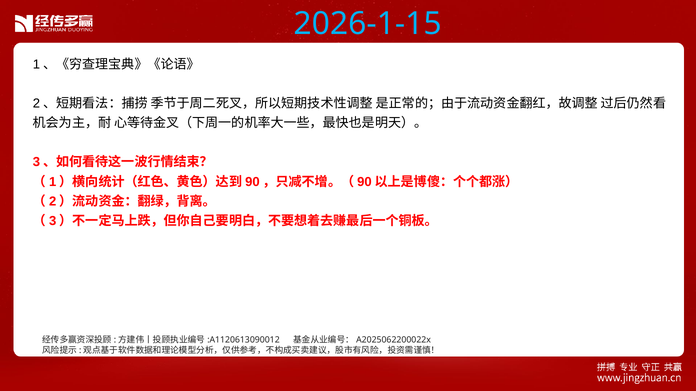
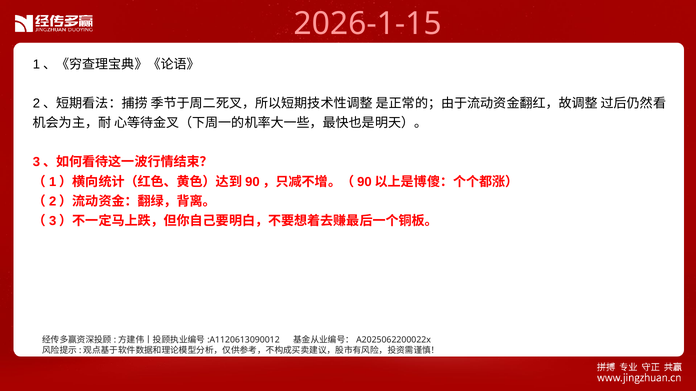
2026-1-15 colour: light blue -> pink (368, 24)
